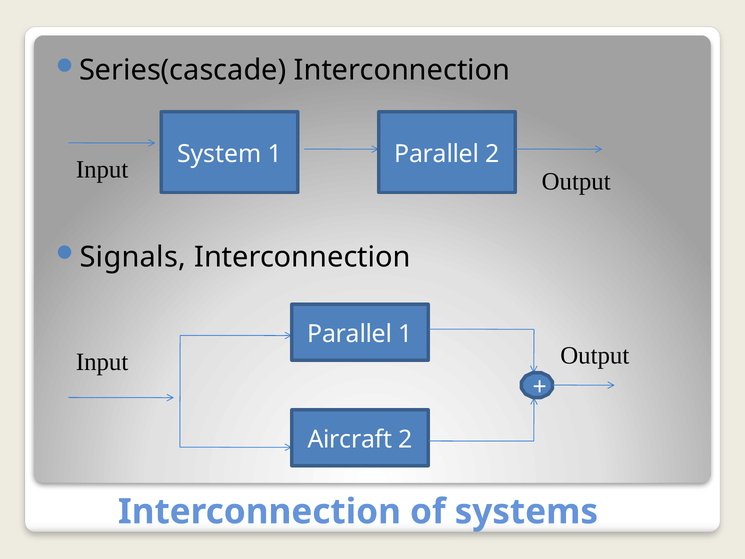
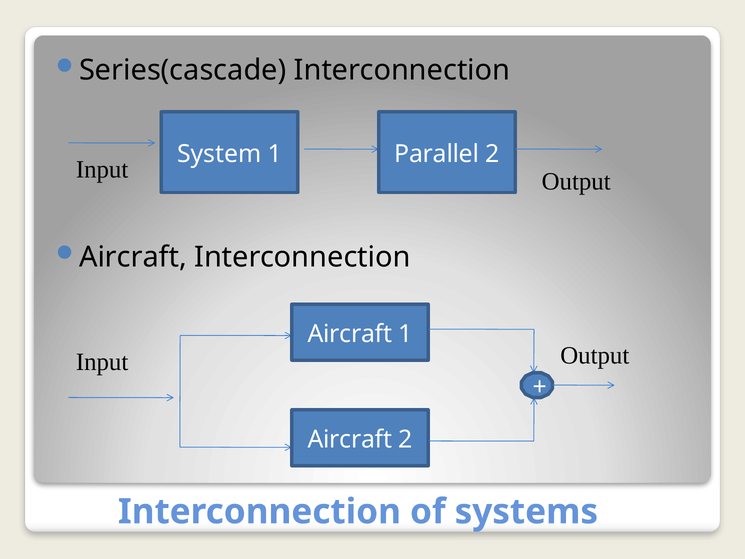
Signals: Signals -> Aircraft (133, 257)
Parallel: Parallel -> Aircraft (350, 334)
